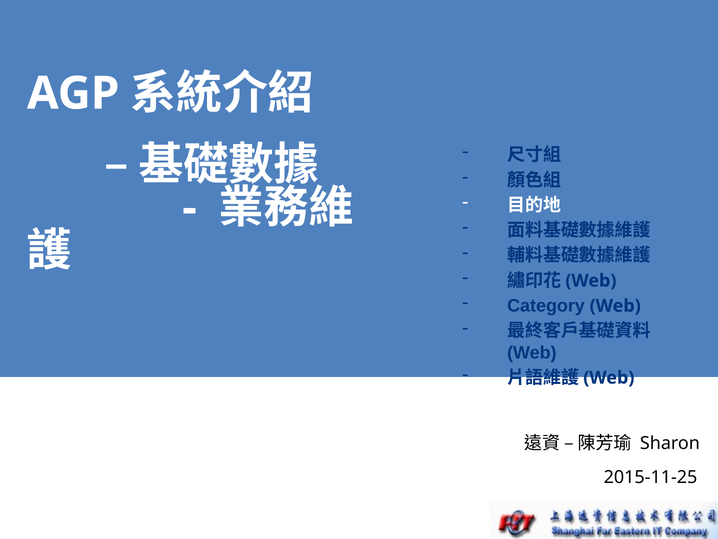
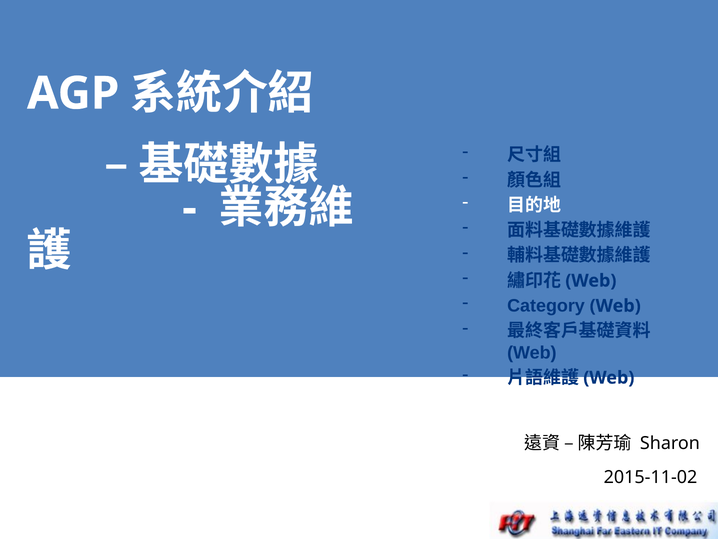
2015-11-25: 2015-11-25 -> 2015-11-02 (651, 477)
